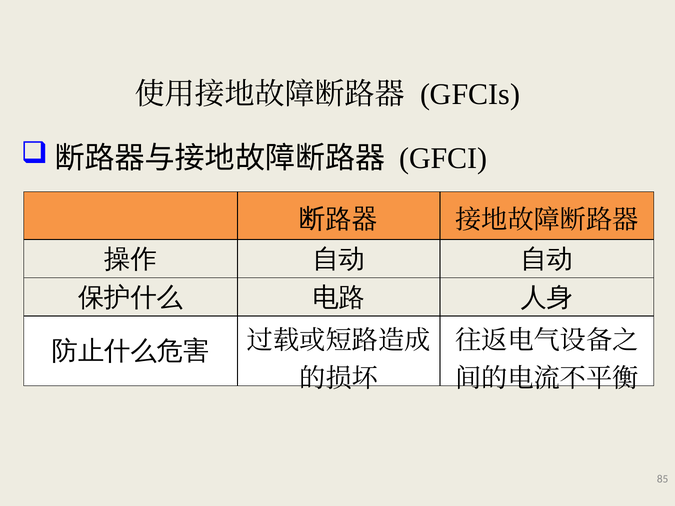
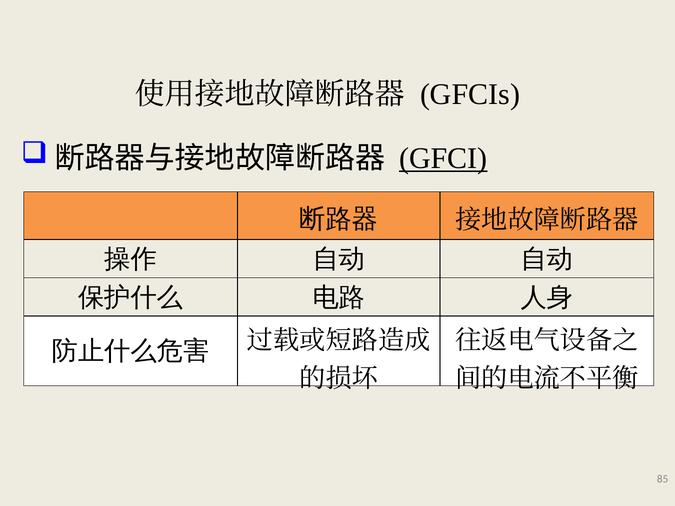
GFCI underline: none -> present (443, 158)
